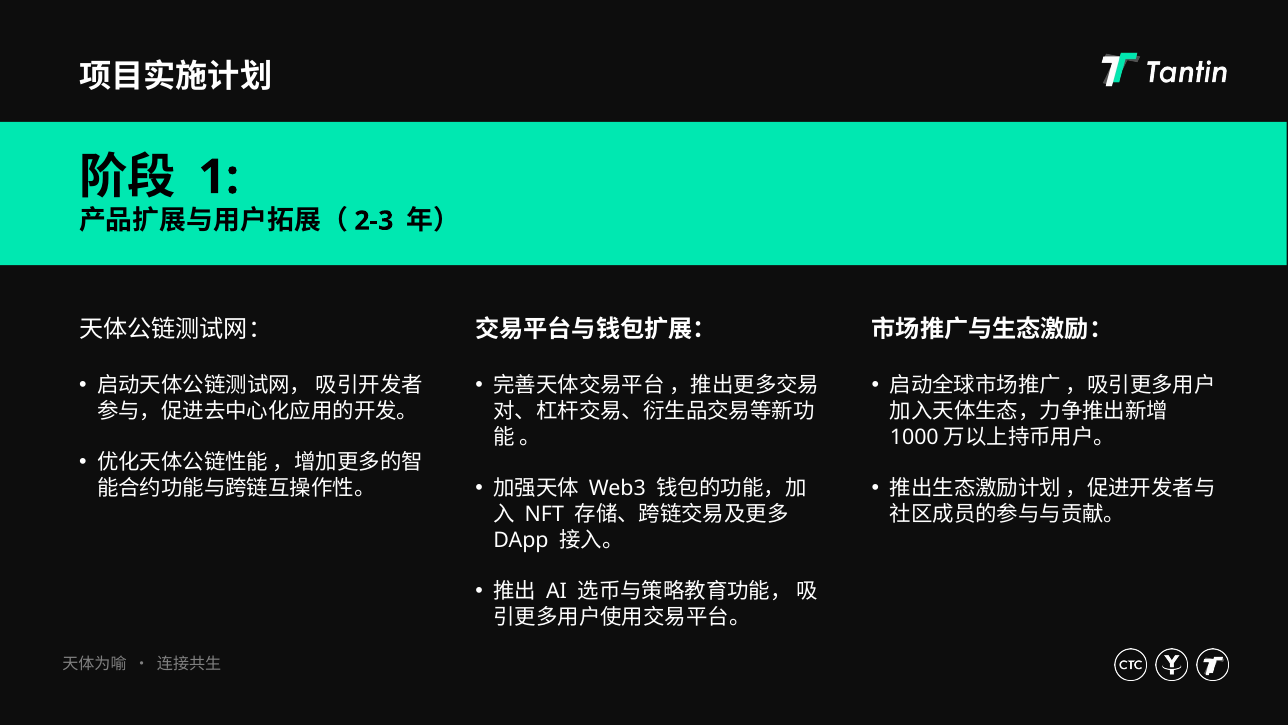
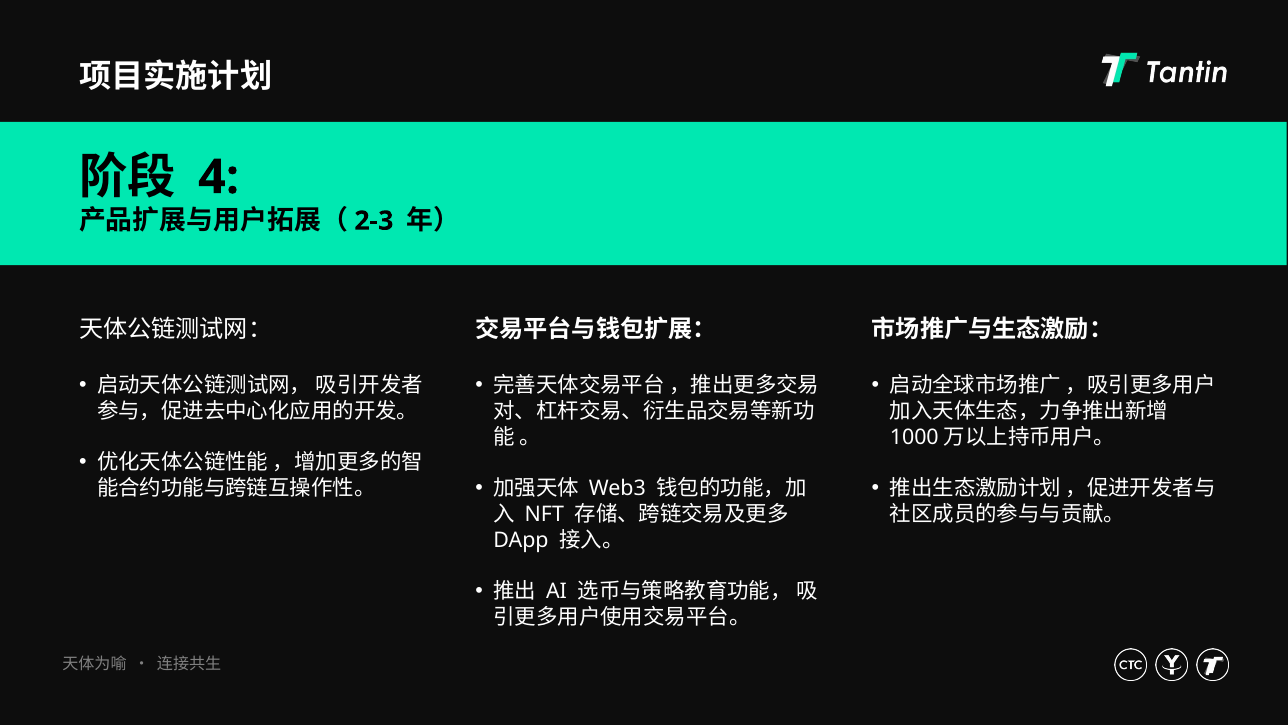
1: 1 -> 4 (219, 177)
